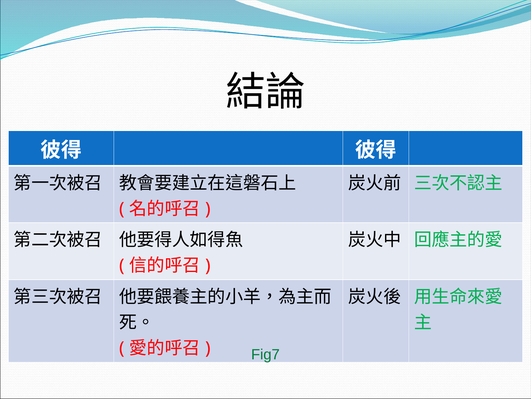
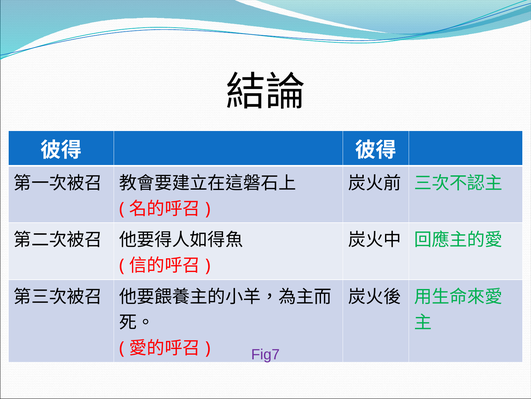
Fig7 colour: green -> purple (265, 354)
